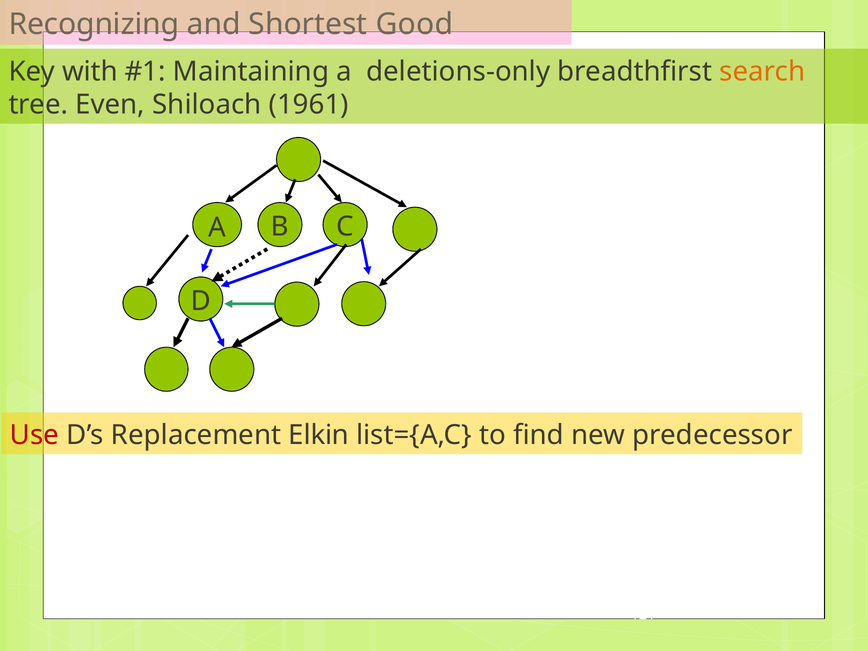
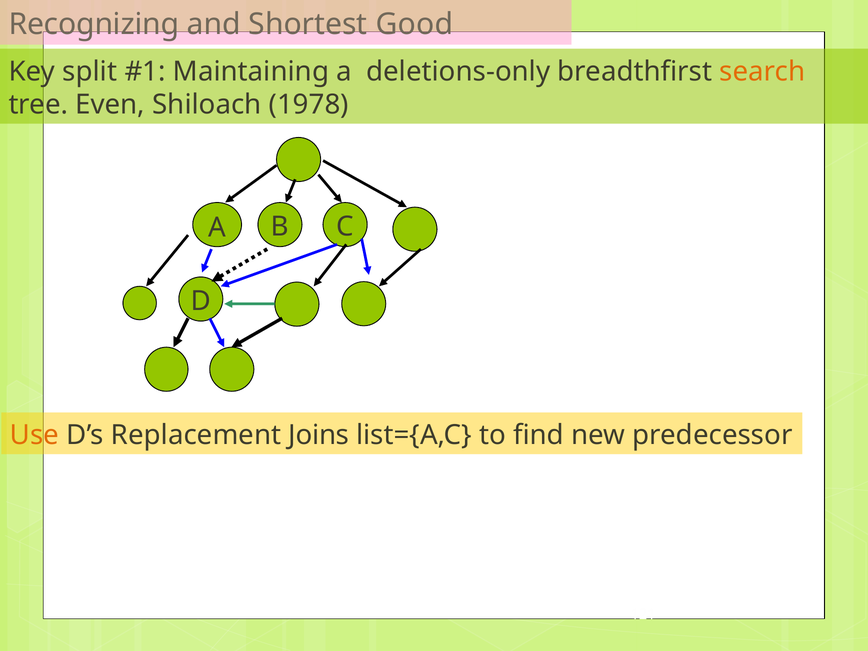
with: with -> split (90, 72)
1961: 1961 -> 1978 (309, 105)
Use colour: red -> orange (34, 435)
Elkin: Elkin -> Joins (319, 435)
